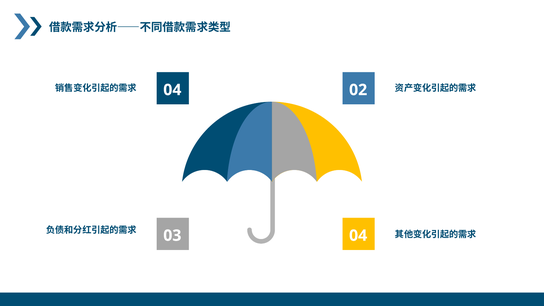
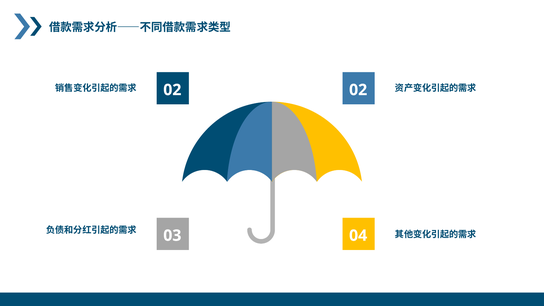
04: 04 -> 02 (172, 90)
